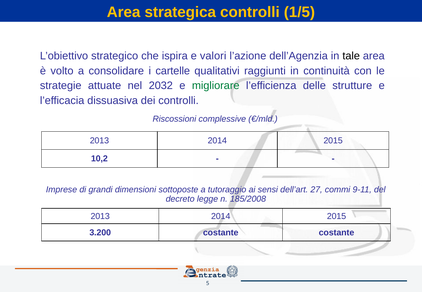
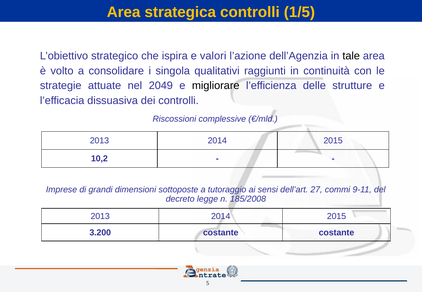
cartelle: cartelle -> singola (173, 71)
2032: 2032 -> 2049 (161, 86)
migliorare colour: green -> black (216, 86)
